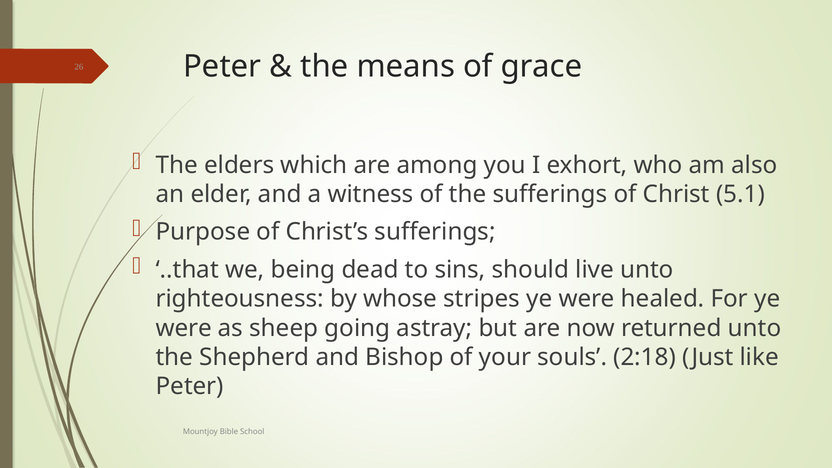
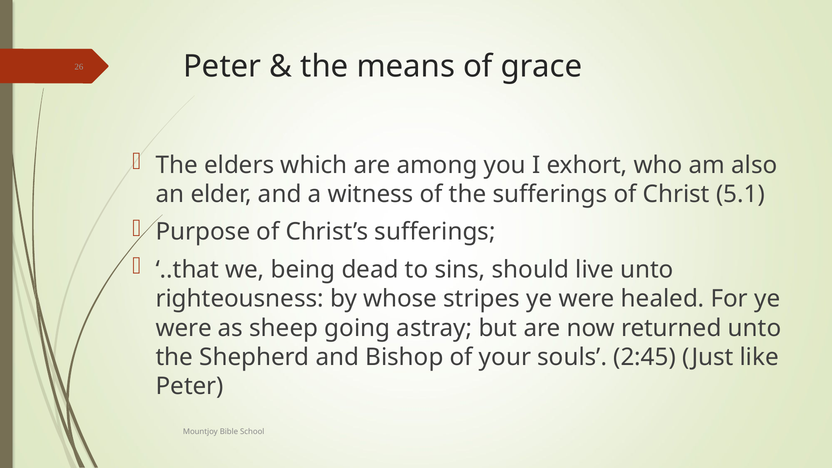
2:18: 2:18 -> 2:45 (645, 357)
